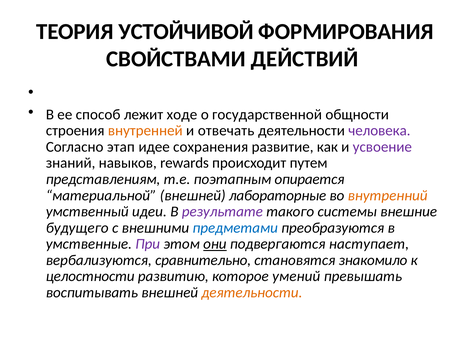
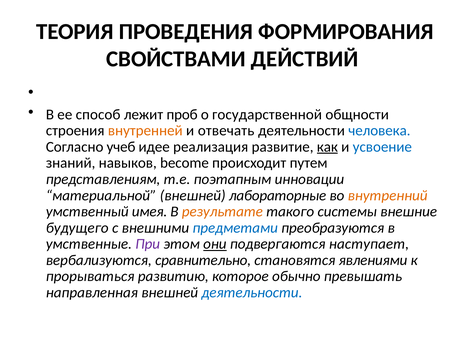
УСТОЙЧИВОЙ: УСТОЙЧИВОЙ -> ПРОВЕДЕНИЯ (186, 32)
ходе: ходе -> проб (182, 115)
человека colour: purple -> blue (379, 131)
этап: этап -> учеб (121, 147)
сохранения: сохранения -> реализация (211, 147)
как underline: none -> present (327, 147)
усвоение colour: purple -> blue (382, 147)
rewards: rewards -> become (184, 163)
опирается: опирается -> инновации (309, 179)
идеи: идеи -> имея (150, 212)
результате colour: purple -> orange (222, 212)
знакомило: знакомило -> явлениями (373, 261)
целостности: целостности -> прорываться (90, 277)
умений: умений -> обычно (296, 277)
воспитывать: воспитывать -> направленная (92, 293)
деятельности colour: orange -> blue (252, 293)
